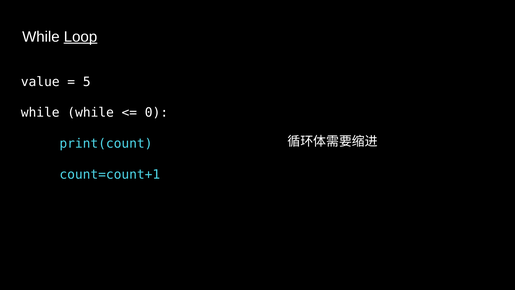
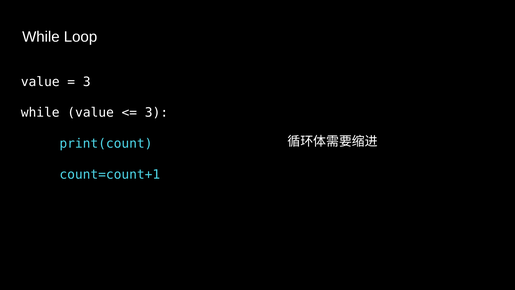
Loop underline: present -> none (80, 37)
5: 5 -> 3 (87, 82)
while while: while -> value (91, 113)
0: 0 -> 3 (156, 113)
